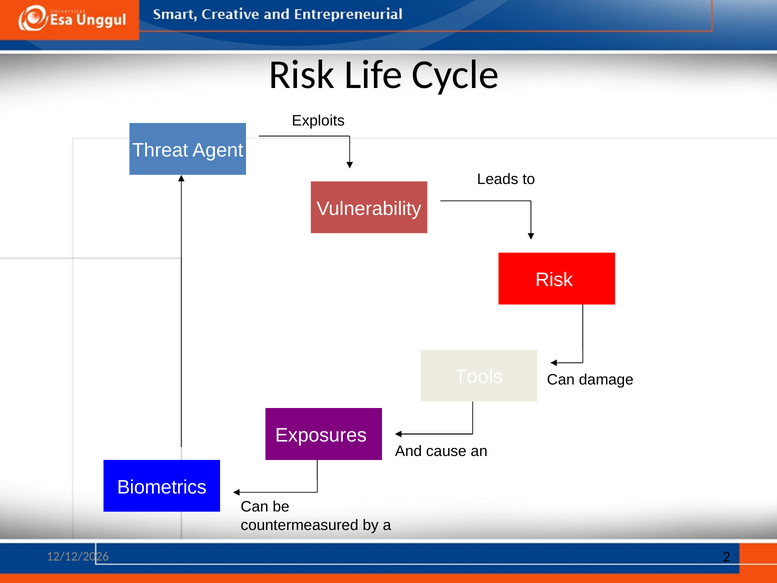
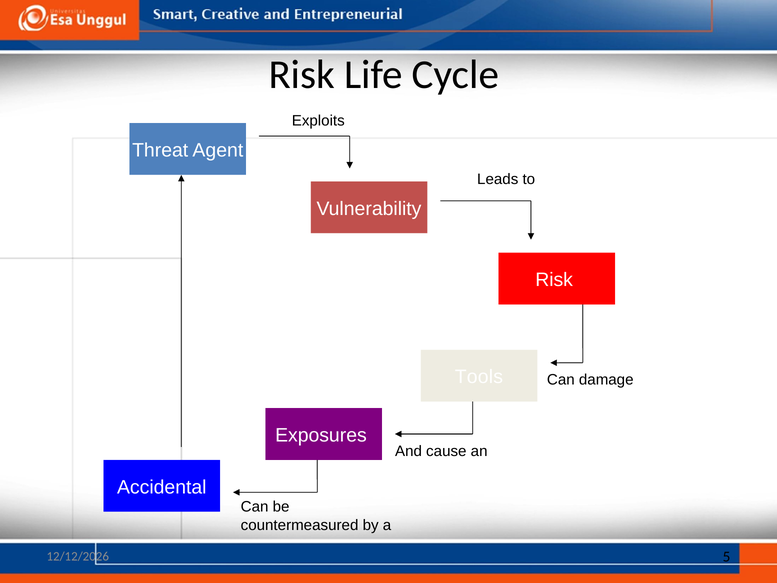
Biometrics: Biometrics -> Accidental (162, 487)
2: 2 -> 5 (727, 557)
